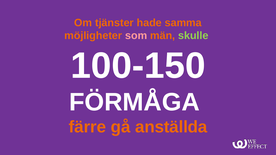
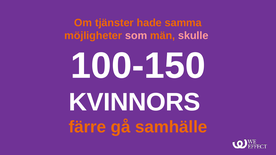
skulle colour: light green -> pink (193, 36)
FÖRMÅGA: FÖRMÅGA -> KVINNORS (135, 102)
anställda: anställda -> samhälle (171, 127)
